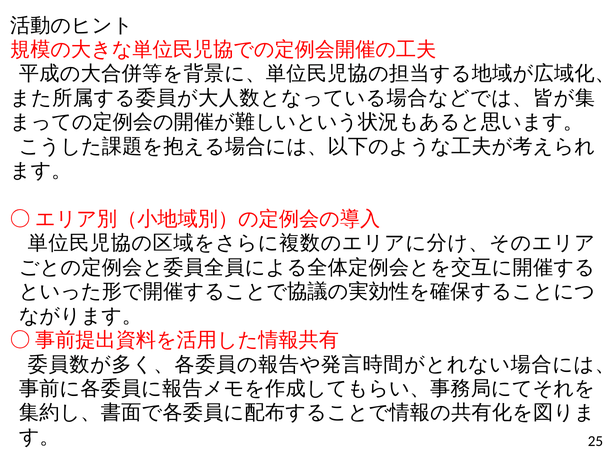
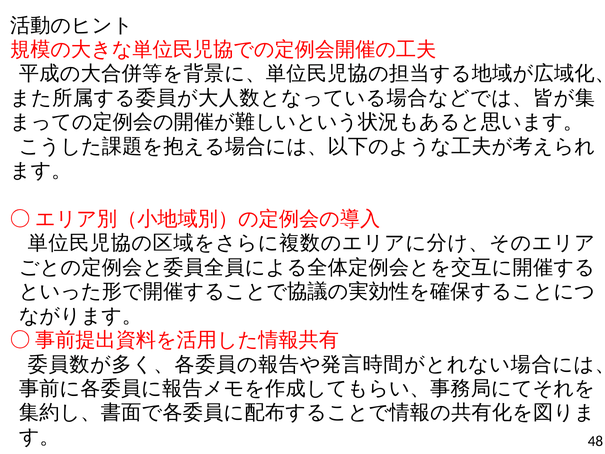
25: 25 -> 48 (595, 441)
